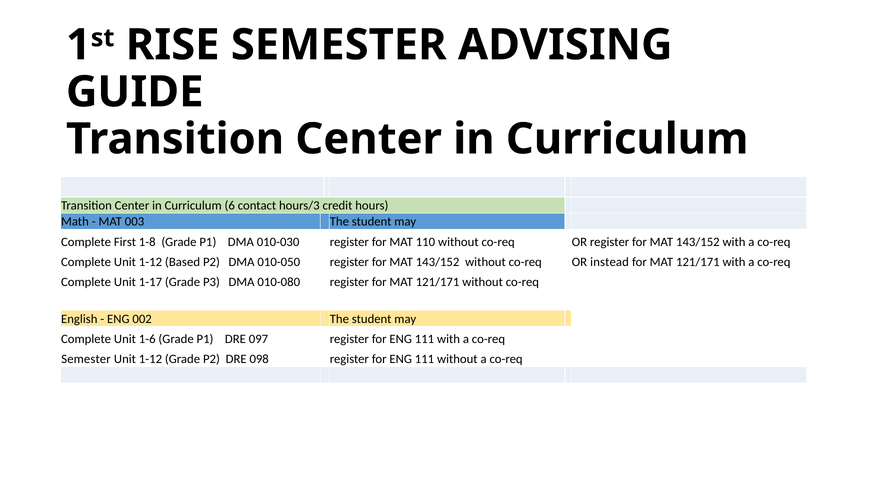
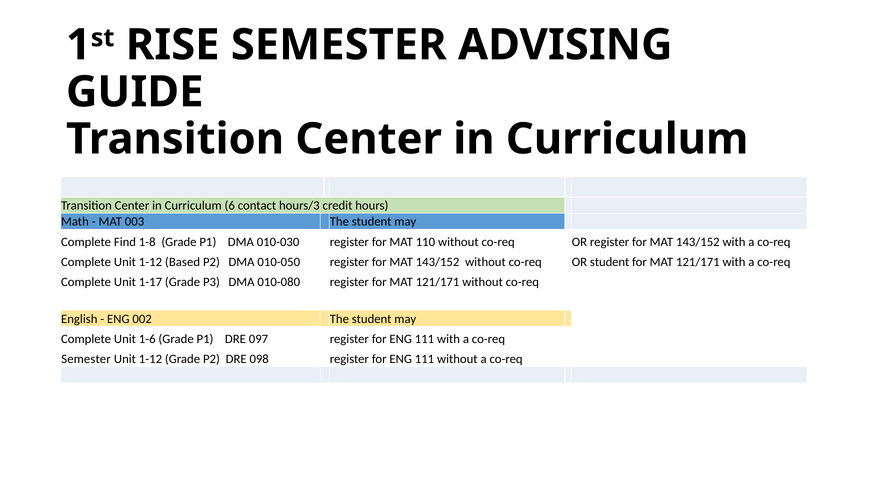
First: First -> Find (125, 242)
OR instead: instead -> student (610, 262)
